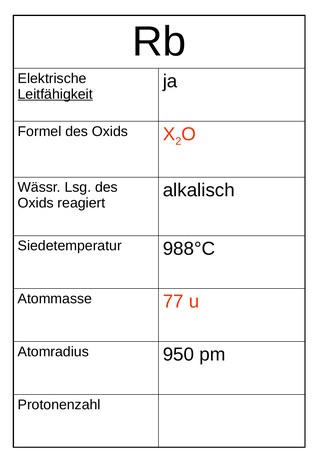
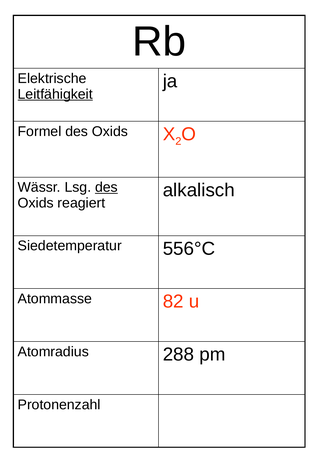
des underline: none -> present (106, 188)
988°C: 988°C -> 556°C (189, 249)
77: 77 -> 82 (173, 302)
950: 950 -> 288 (178, 355)
